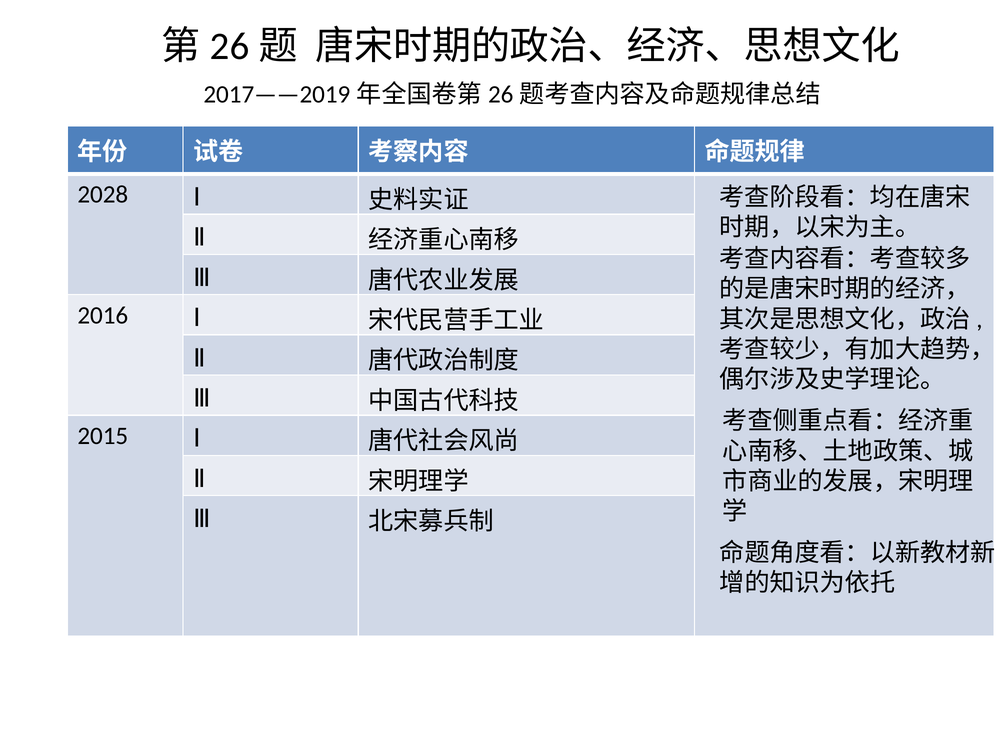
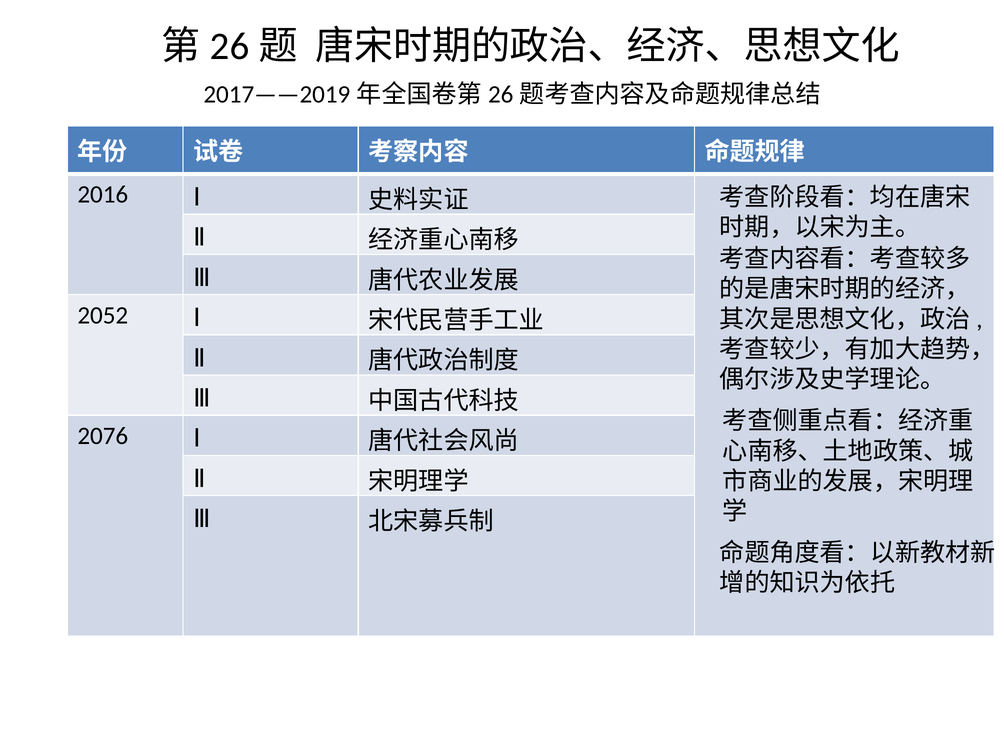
2028: 2028 -> 2016 (103, 195)
2016: 2016 -> 2052 (103, 315)
2015: 2015 -> 2076 (103, 436)
